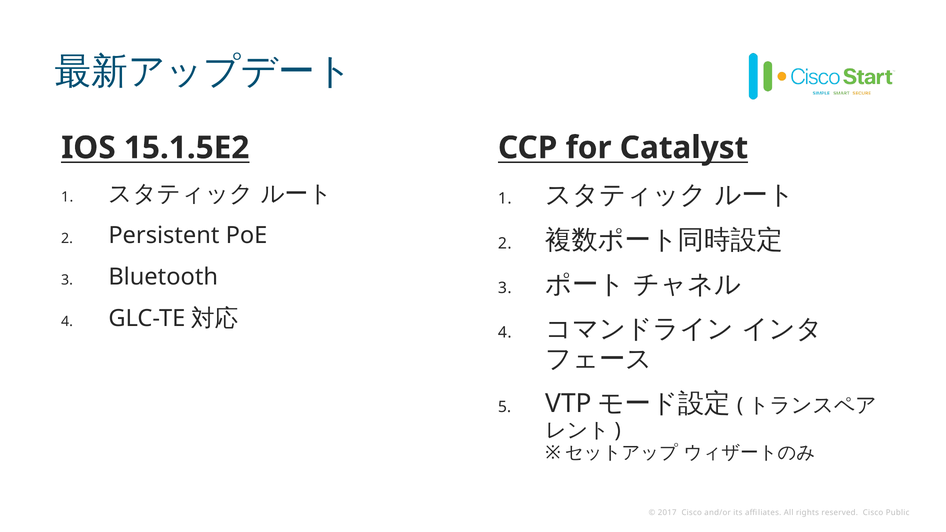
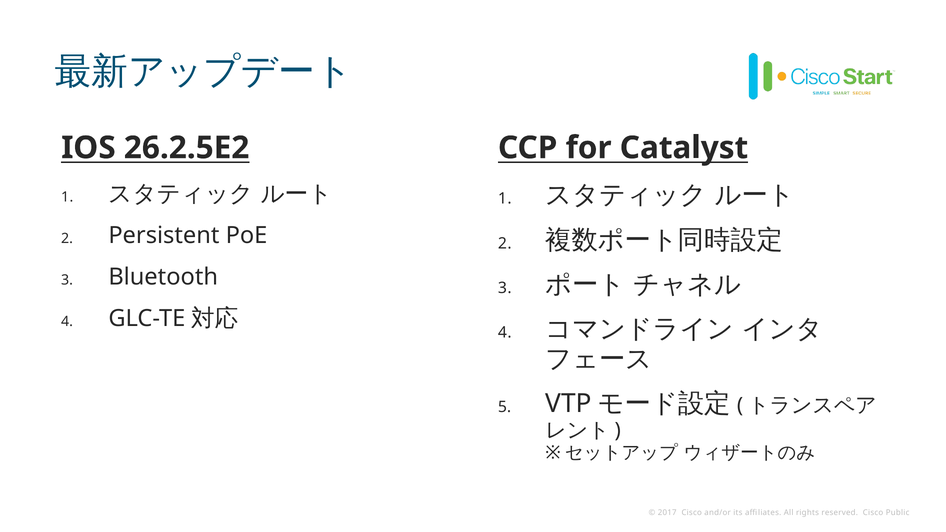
15.1.5E2: 15.1.5E2 -> 26.2.5E2 (187, 148)
